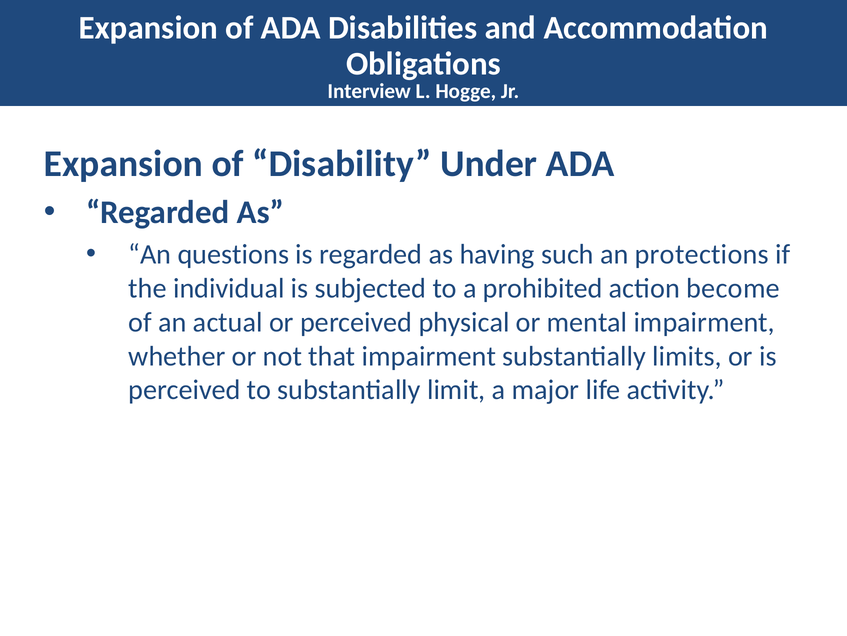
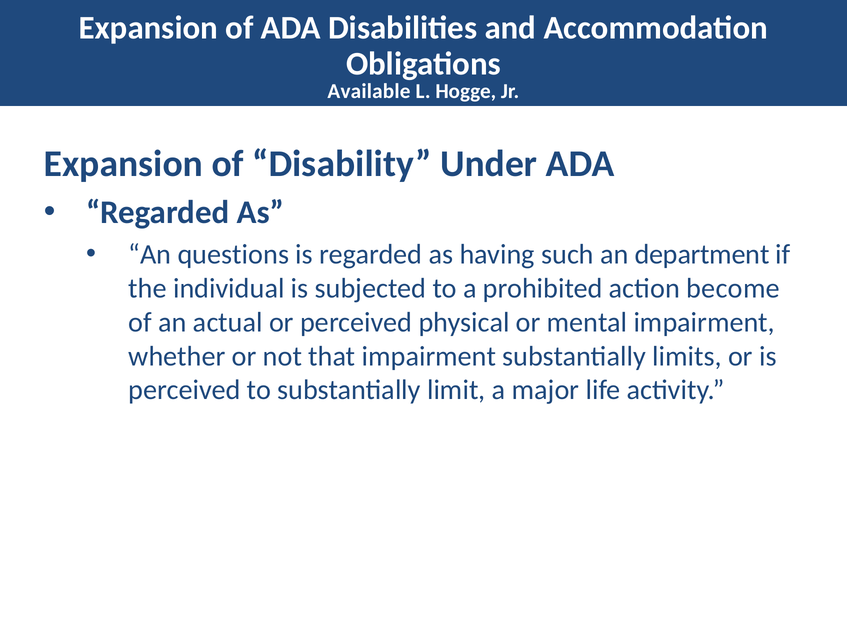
Interview: Interview -> Available (369, 91)
protections: protections -> department (702, 254)
